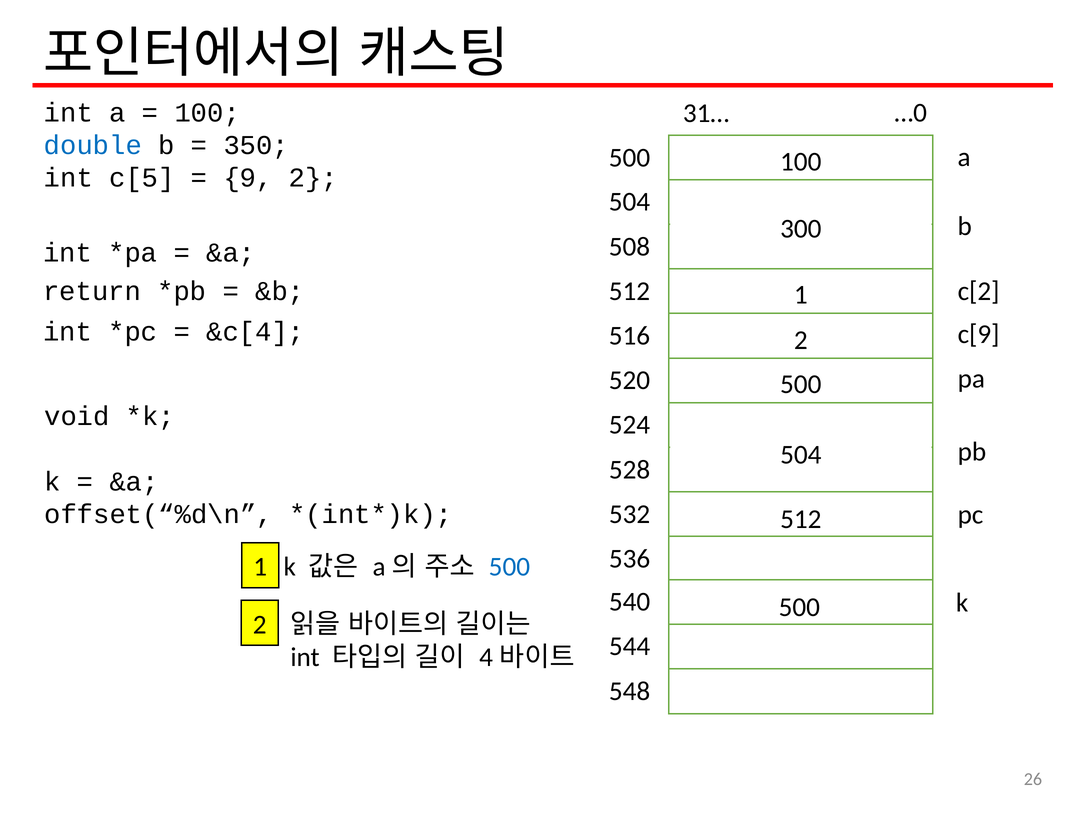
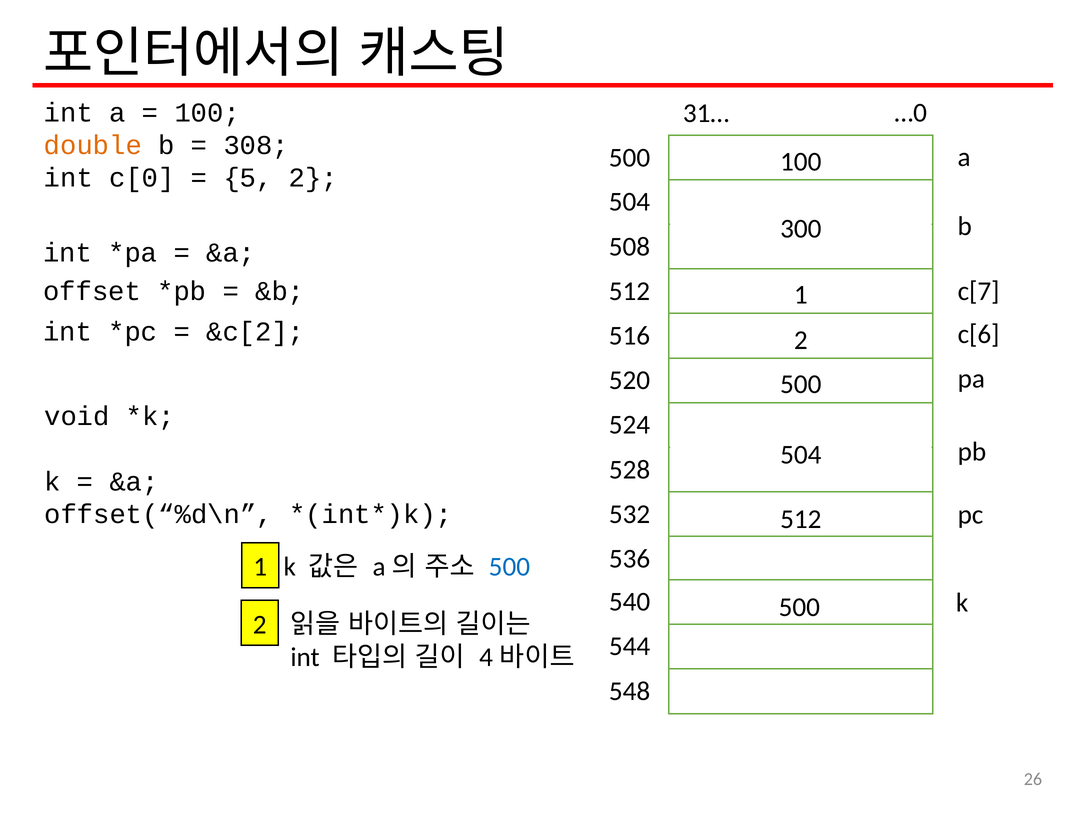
double colour: blue -> orange (93, 145)
350: 350 -> 308 (256, 145)
c[5: c[5 -> c[0 (142, 178)
9: 9 -> 5 (248, 178)
c[2: c[2 -> c[7 (979, 291)
return: return -> offset (92, 292)
&c[4: &c[4 -> &c[2 (255, 332)
c[9: c[9 -> c[6 (979, 335)
